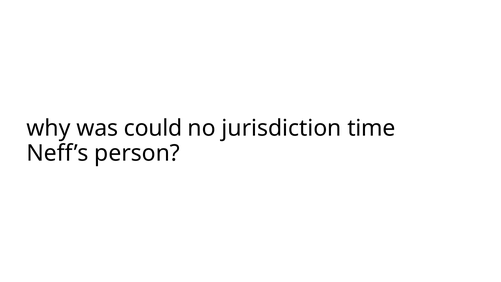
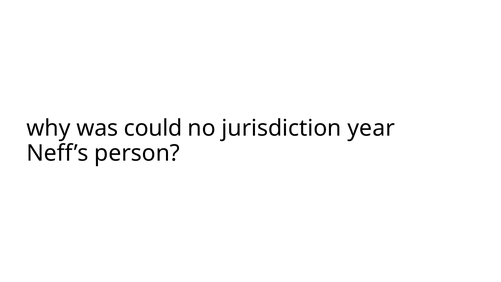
time: time -> year (371, 128)
